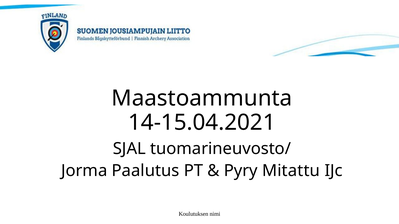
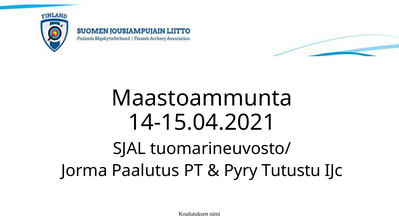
Mitattu: Mitattu -> Tutustu (291, 171)
